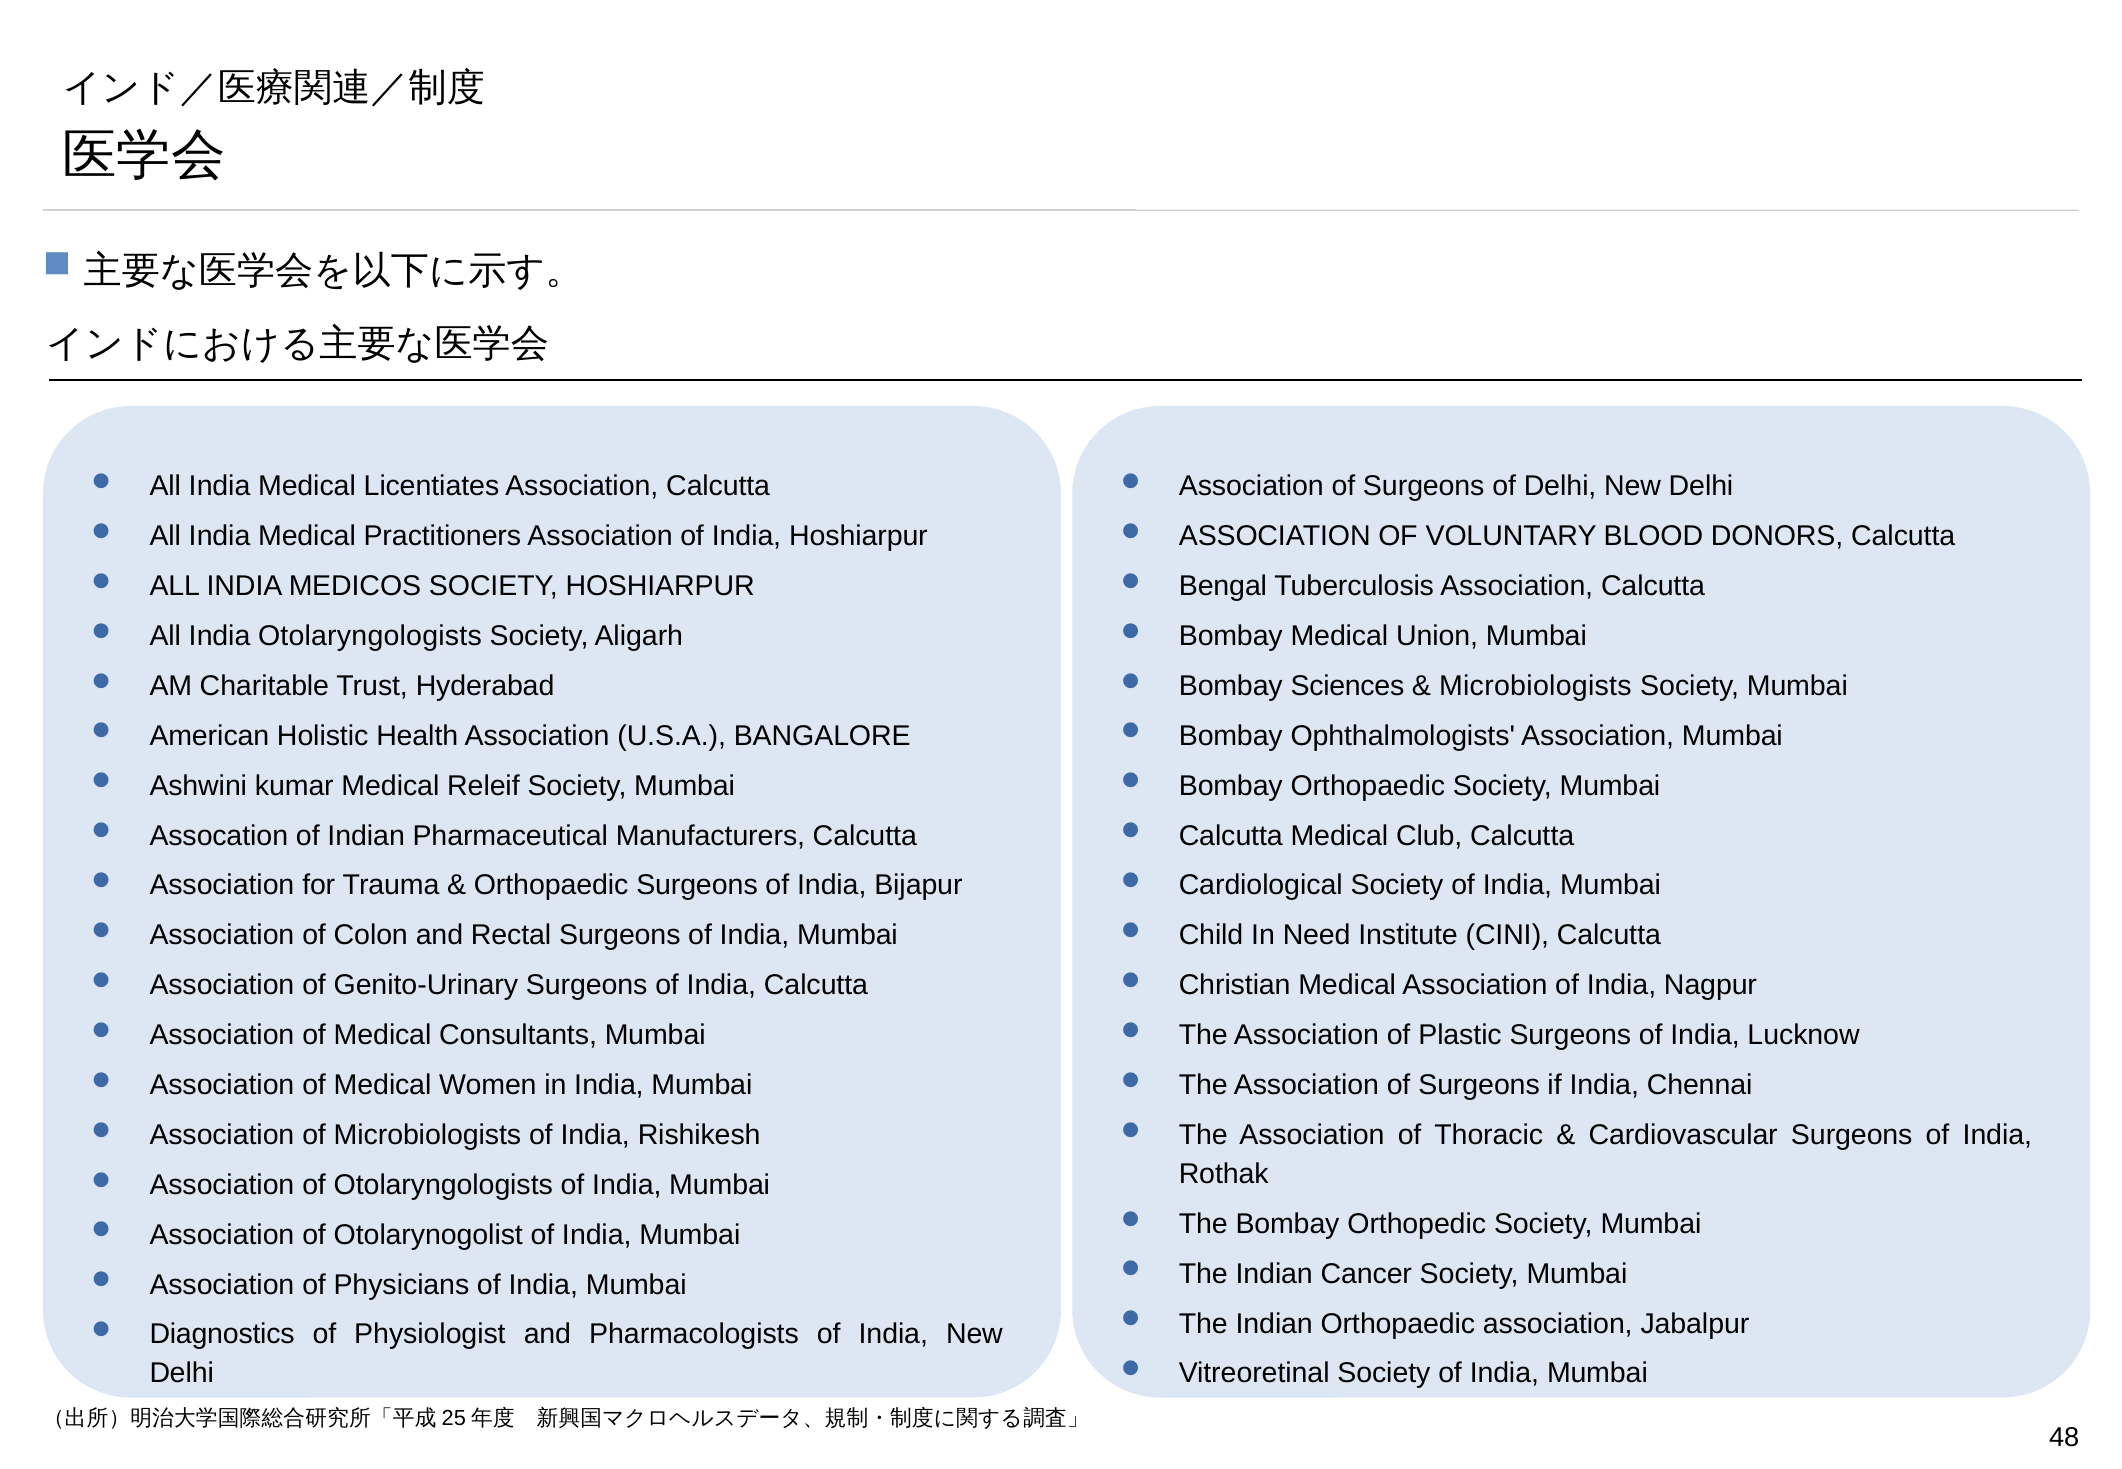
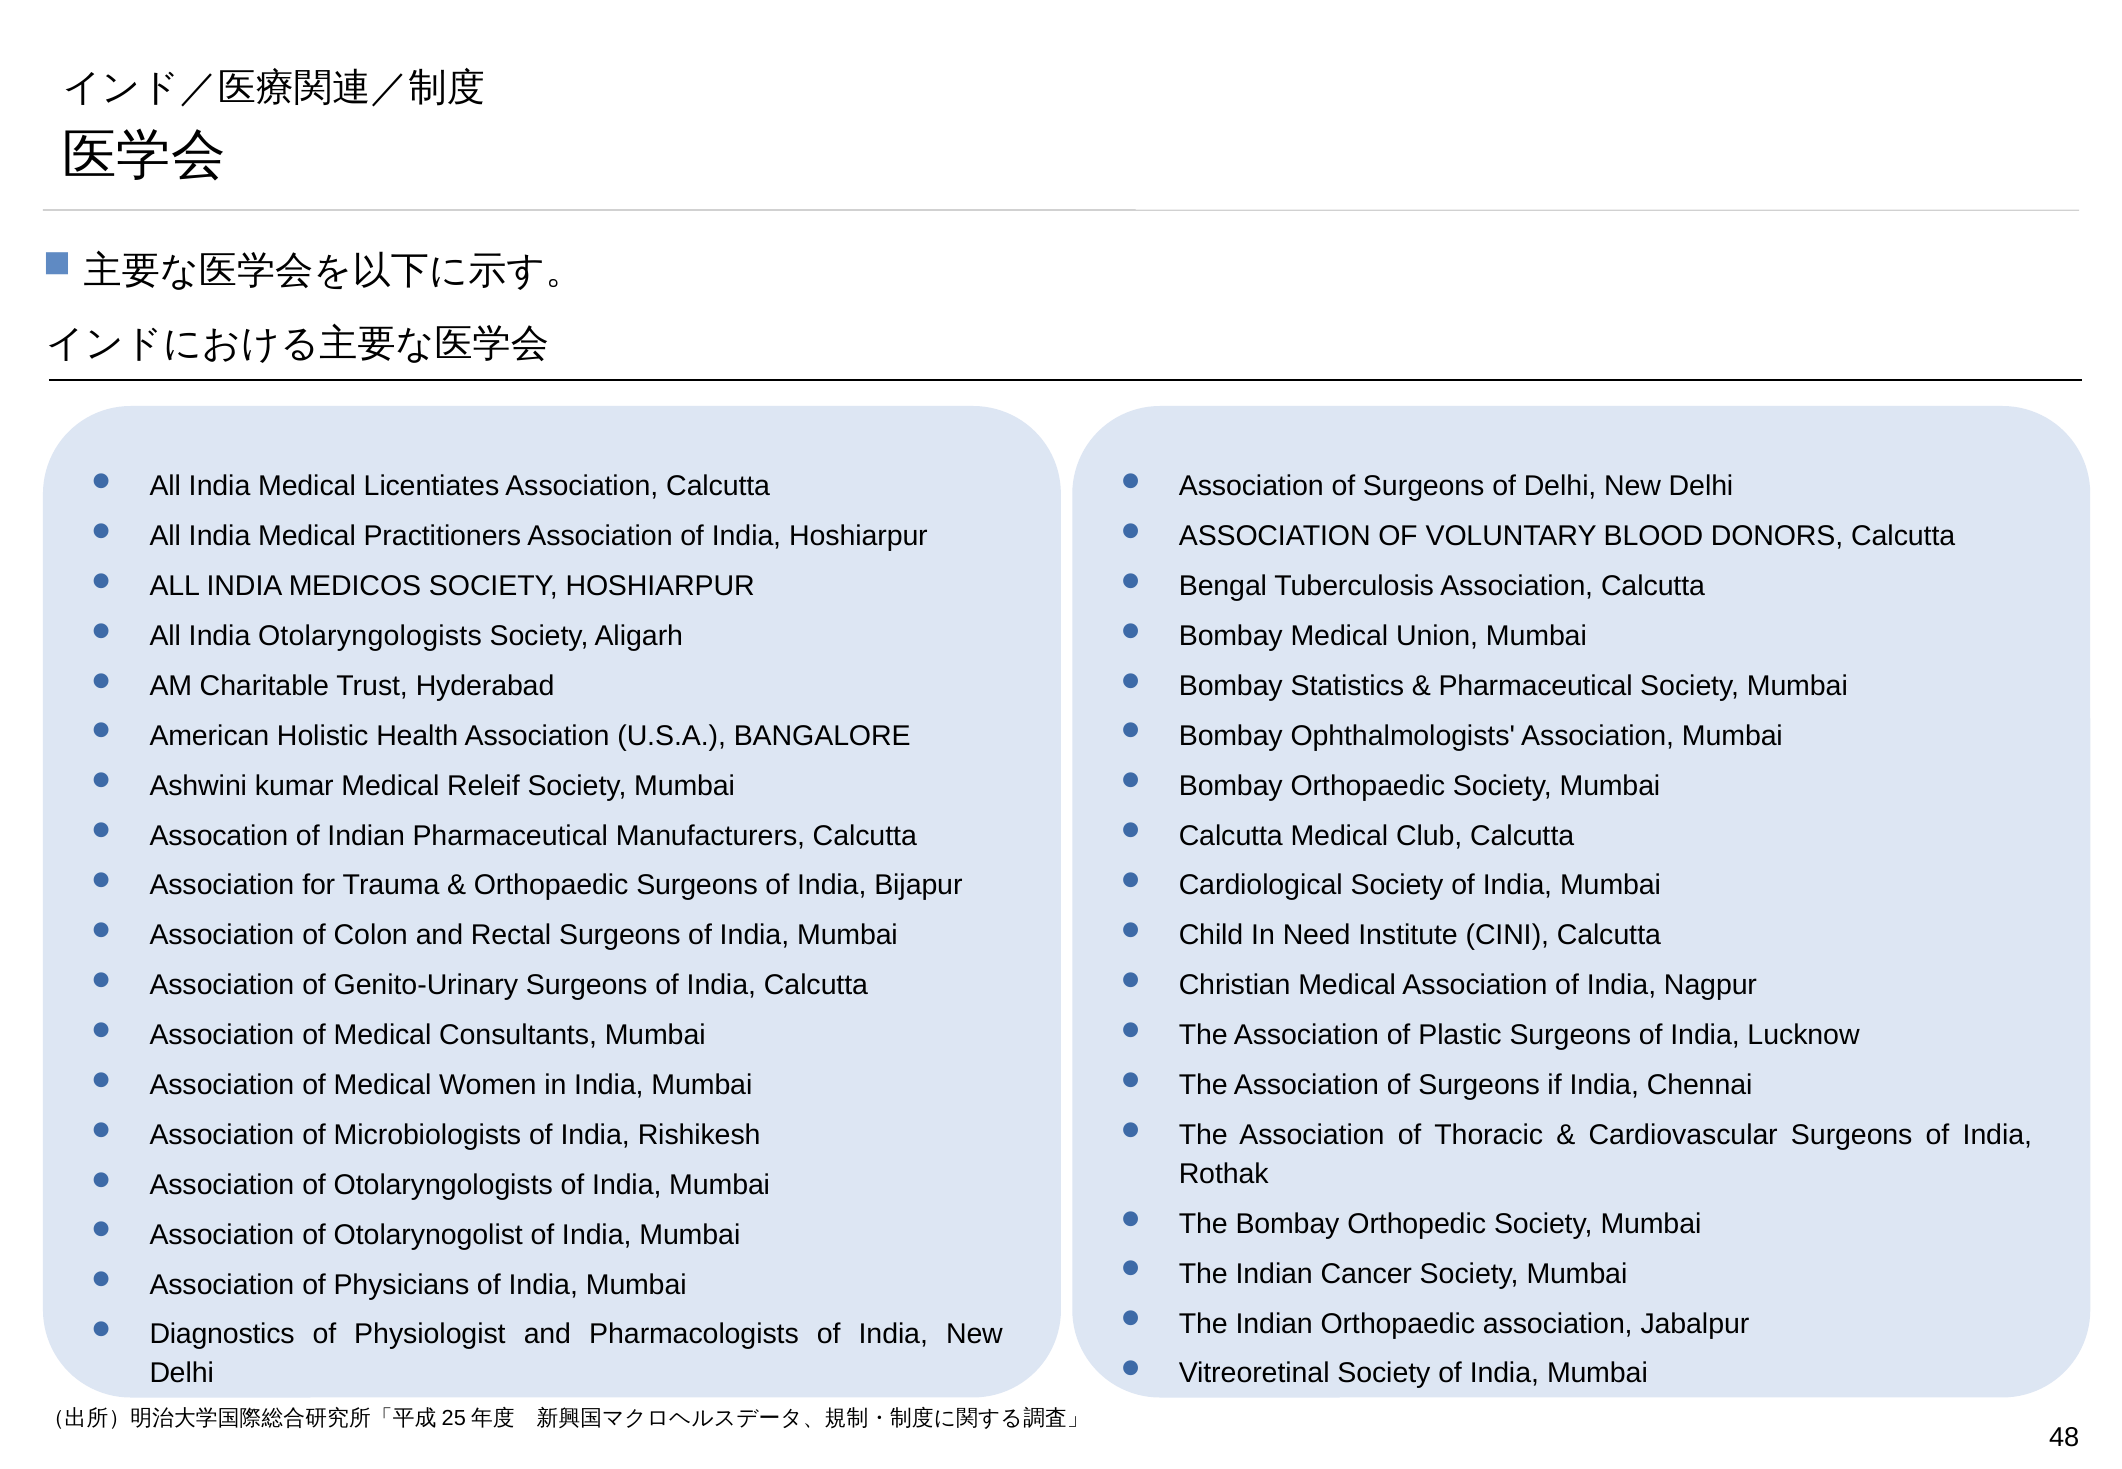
Sciences: Sciences -> Statistics (1347, 686)
Microbiologists: Microbiologists -> Pharmaceutical (1536, 686)
